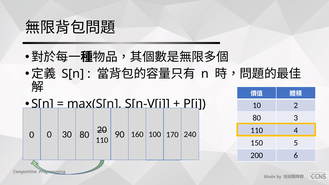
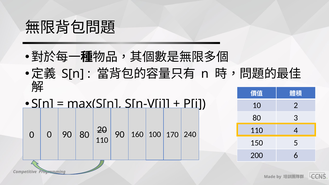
0 30: 30 -> 90 (67, 135)
